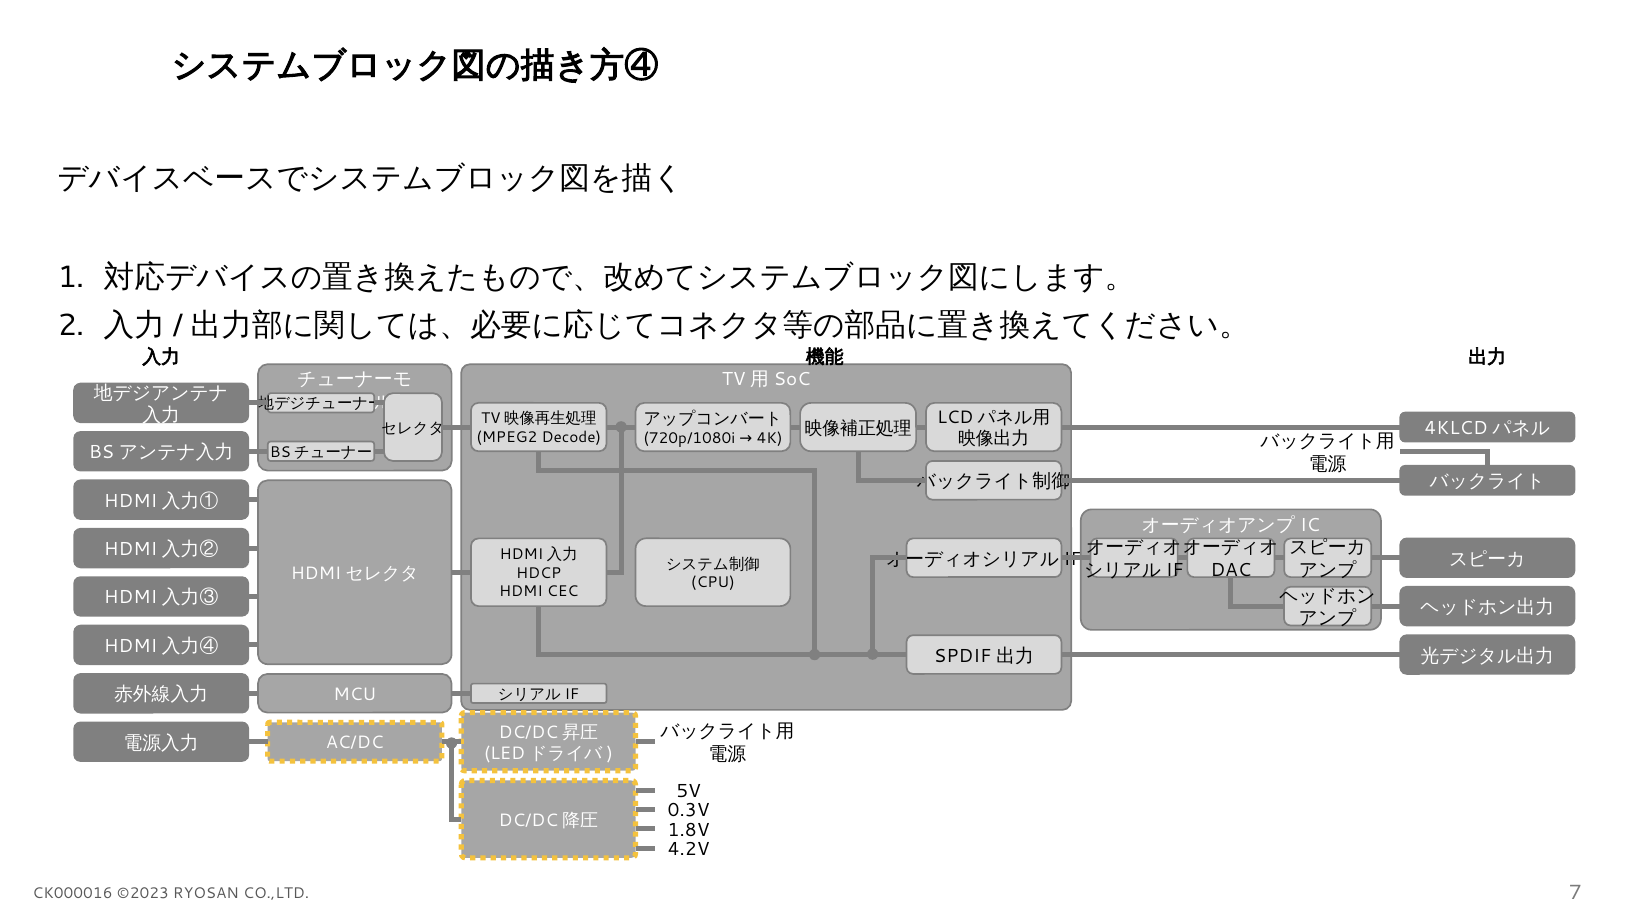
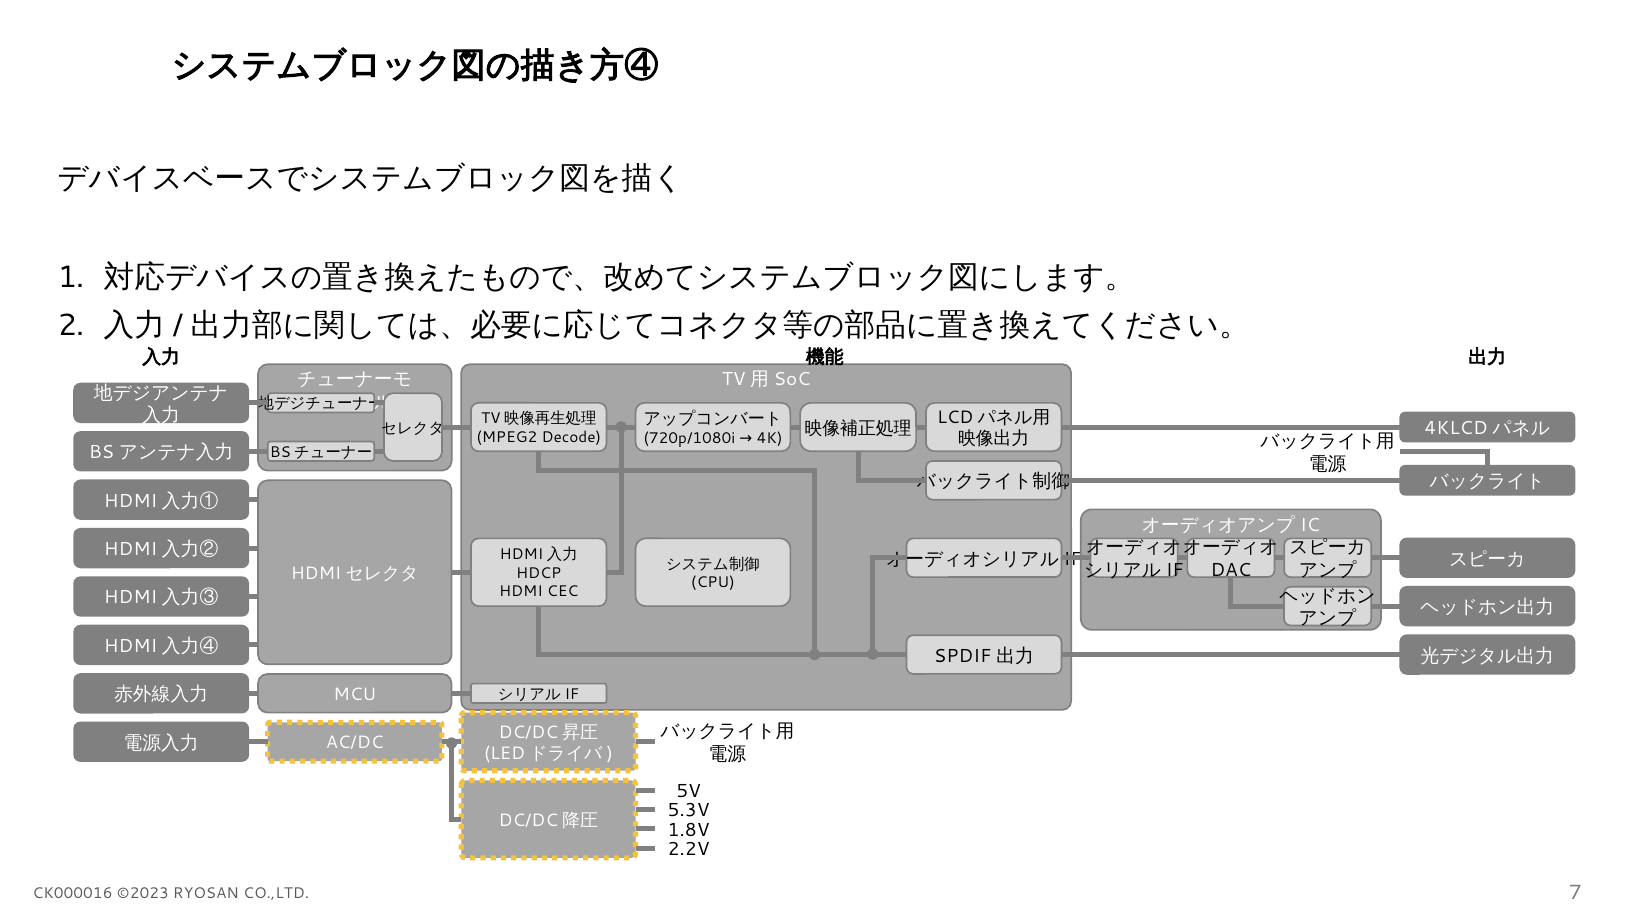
0.3V: 0.3V -> 5.3V (689, 811)
4.2V: 4.2V -> 2.2V (689, 849)
